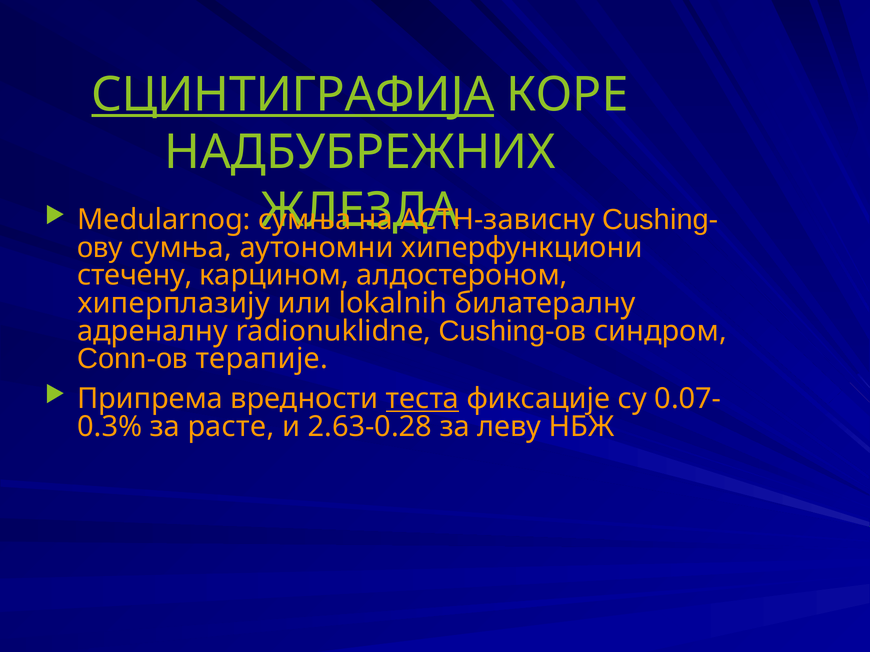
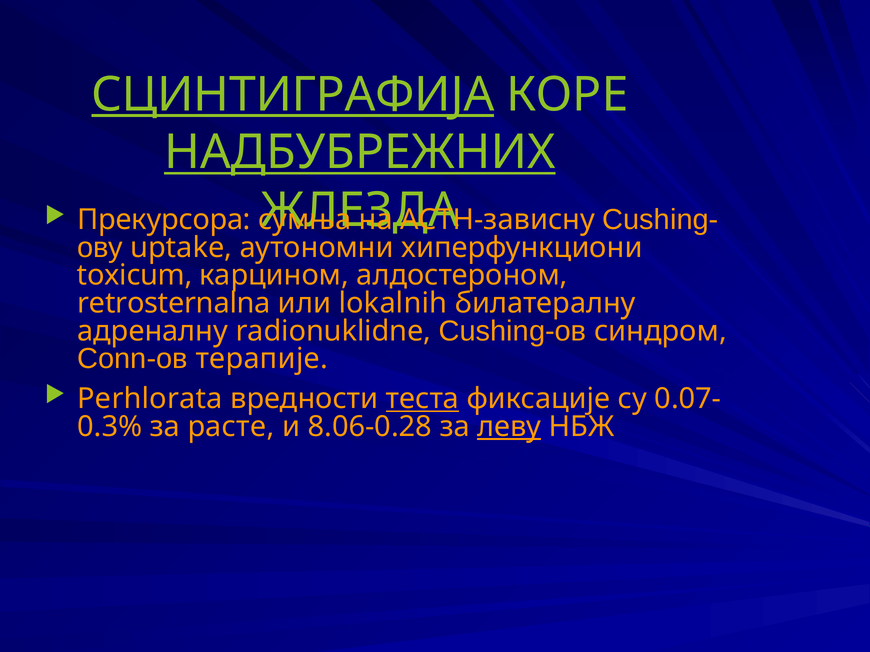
НАДБУБРЕЖНИХ underline: none -> present (360, 153)
Medularnog: Medularnog -> Прекурсора (164, 220)
сумња: сумња -> uptake (181, 248)
стечену: стечену -> toxicum (135, 276)
хиперплазију: хиперплазију -> retrosternalna (174, 303)
Припрема: Припрема -> Perhlorata (150, 399)
2.63-0.28: 2.63-0.28 -> 8.06-0.28 (370, 427)
леву underline: none -> present (509, 427)
